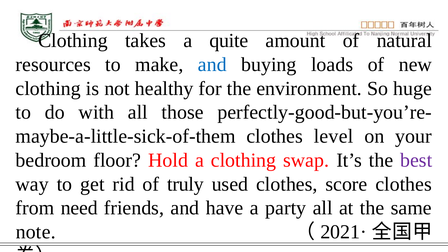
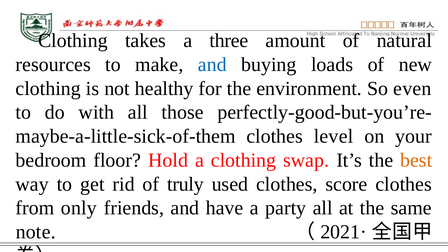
quite: quite -> three (229, 41)
huge: huge -> even (412, 89)
best colour: purple -> orange (416, 160)
need: need -> only (79, 208)
